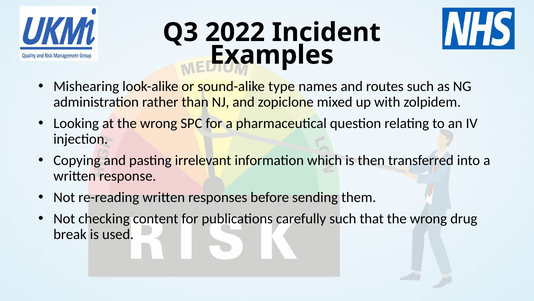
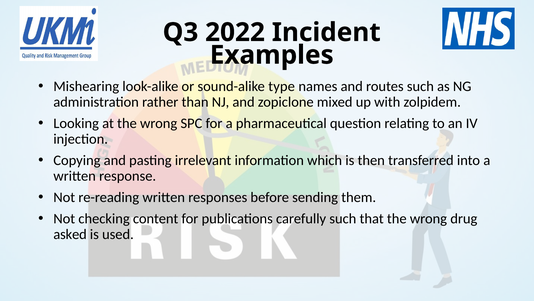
break: break -> asked (70, 234)
